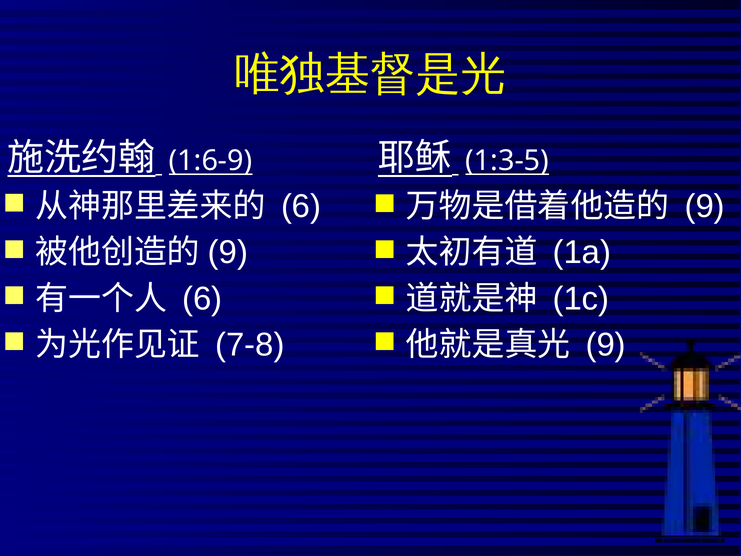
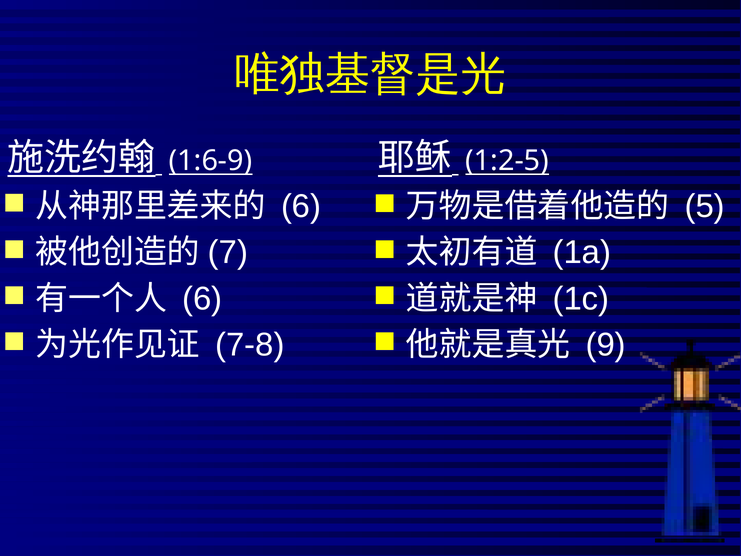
1:3-5: 1:3-5 -> 1:2-5 (507, 161)
9: 9 -> 5 (705, 206)
9: 9 -> 7 (228, 252)
